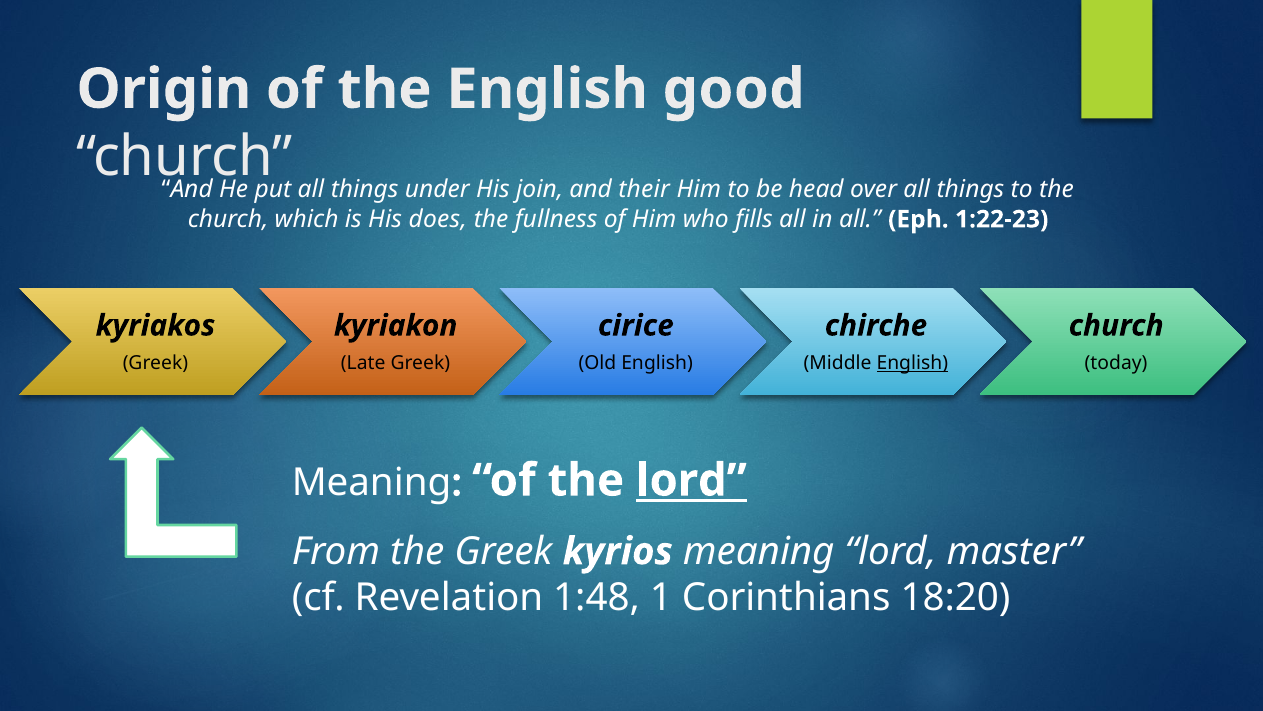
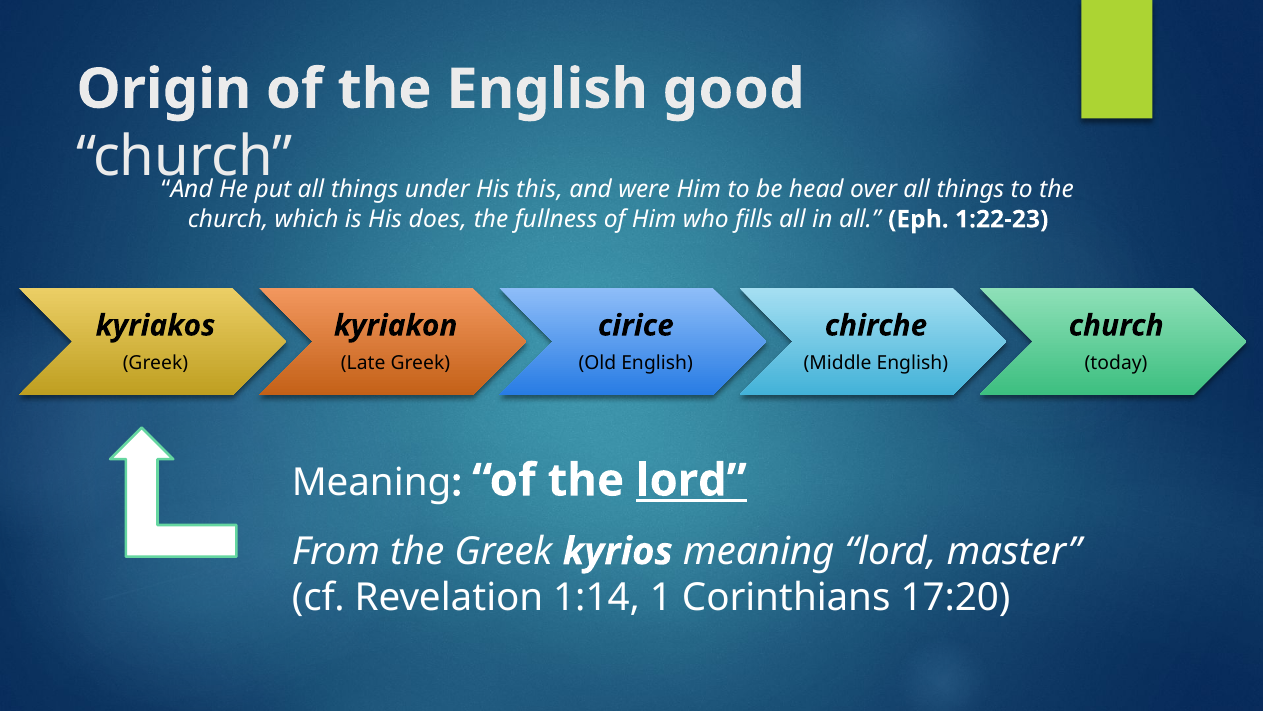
join: join -> this (539, 190)
their: their -> were (644, 190)
English underline: present -> none (912, 363)
1:48: 1:48 -> 1:14 (597, 597)
18:20: 18:20 -> 17:20 (956, 597)
